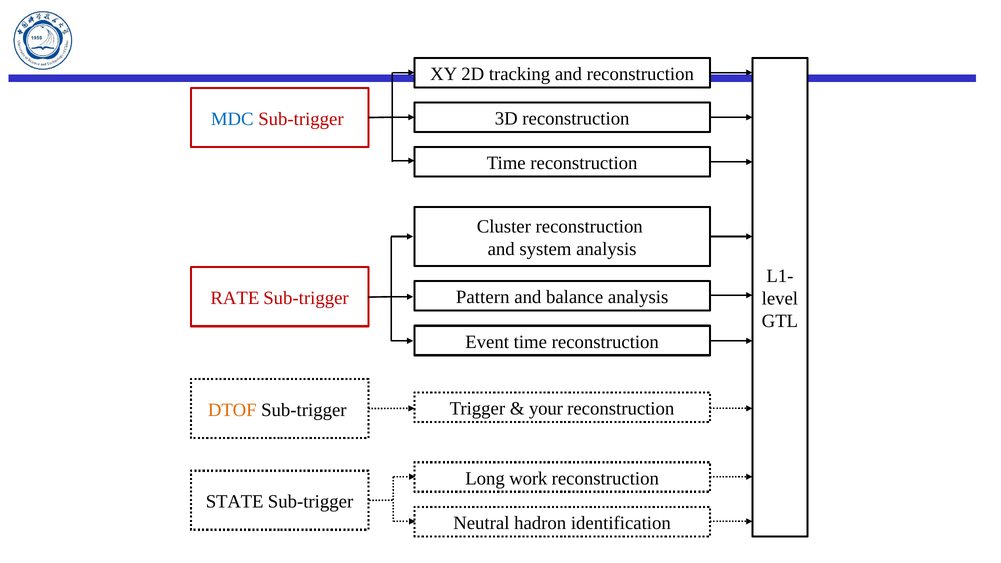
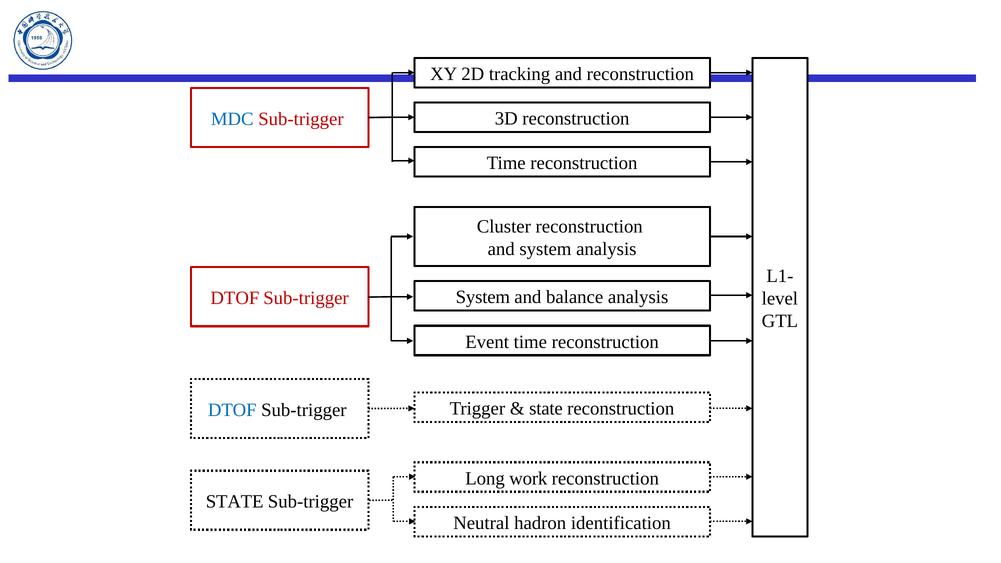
Pattern: Pattern -> System (483, 297)
RATE: RATE -> DTOF (235, 298)
your: your -> state (546, 409)
DTOF colour: orange -> blue (232, 410)
